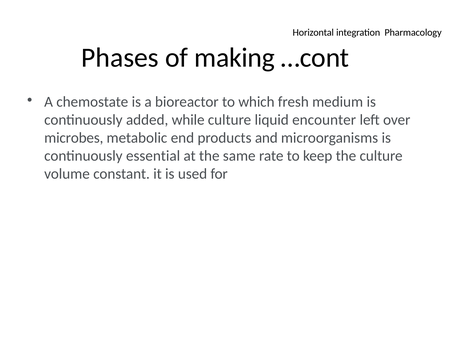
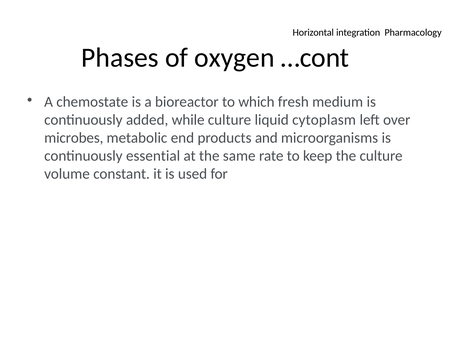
making: making -> oxygen (234, 57)
encounter: encounter -> cytoplasm (324, 120)
